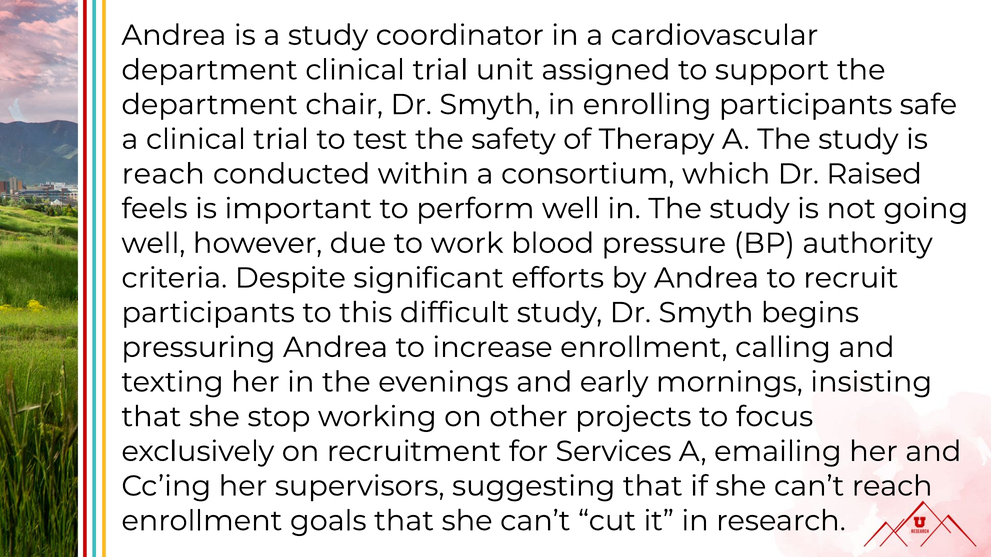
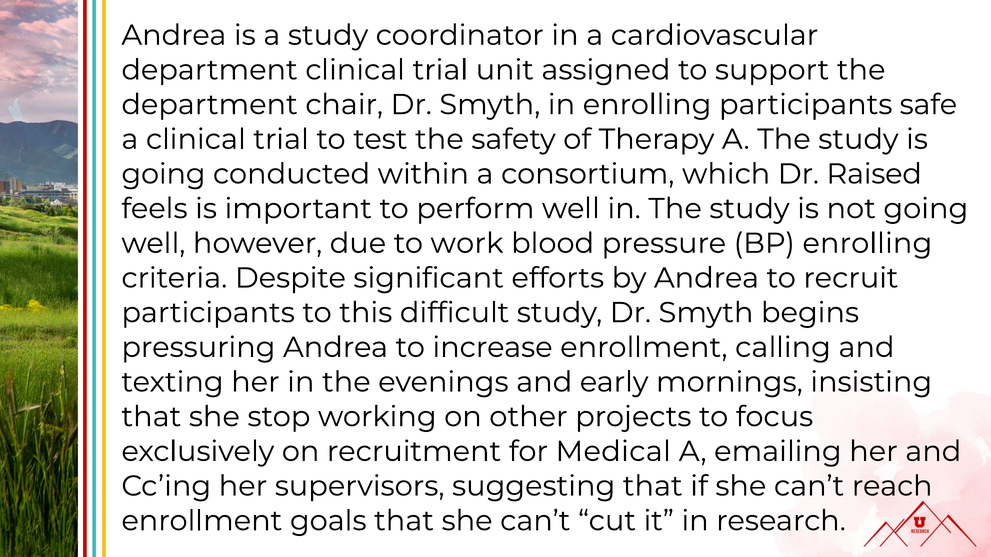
reach: reach -> going (163, 174)
BP authority: authority -> enrolling (867, 244)
Services: Services -> Medical (613, 452)
